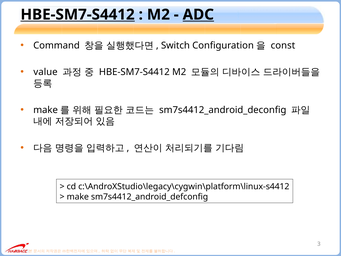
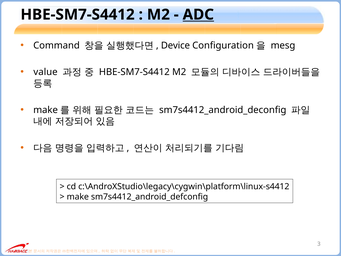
HBE-SM7-S4412 underline: present -> none (78, 15)
Switch: Switch -> Device (175, 45)
const: const -> mesg (283, 45)
